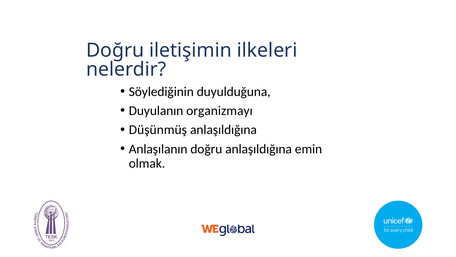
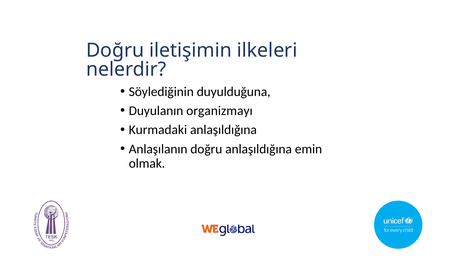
Düşünmüş: Düşünmüş -> Kurmadaki (158, 130)
